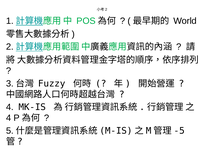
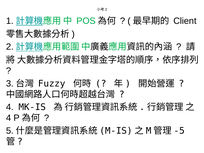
World: World -> Client (185, 21)
